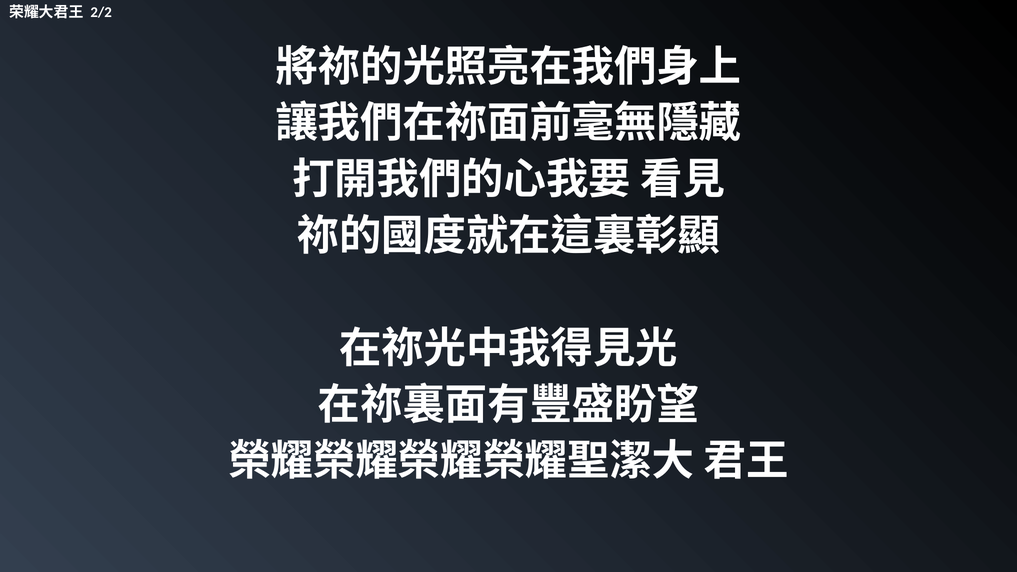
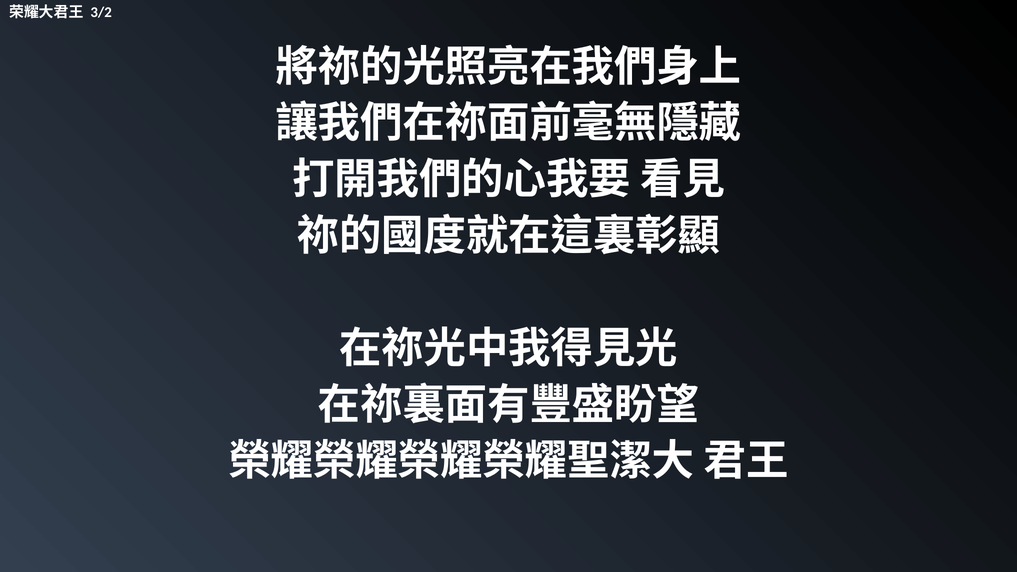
2/2: 2/2 -> 3/2 (101, 12)
